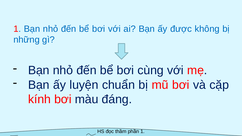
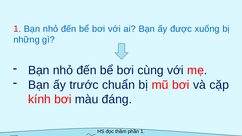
không: không -> xuống (207, 29)
luyện: luyện -> trước (84, 85)
